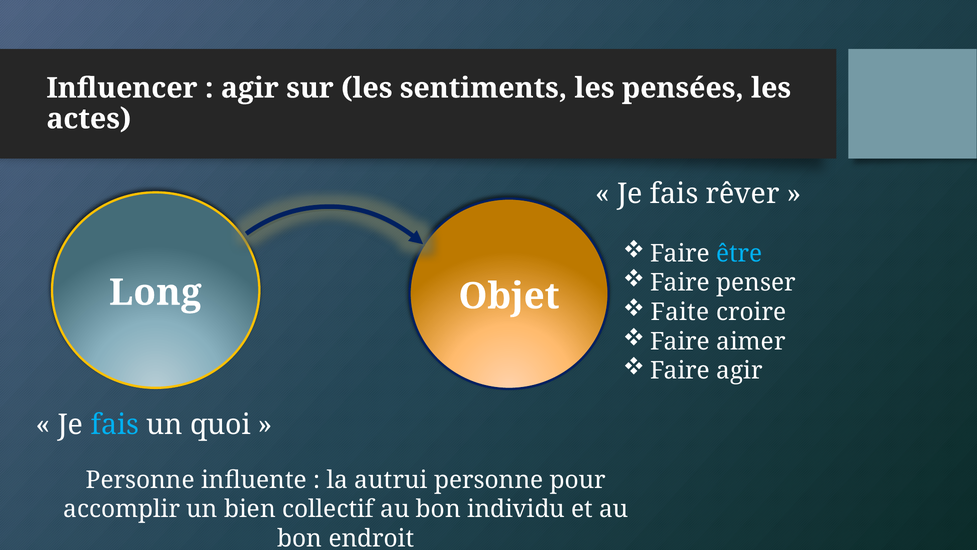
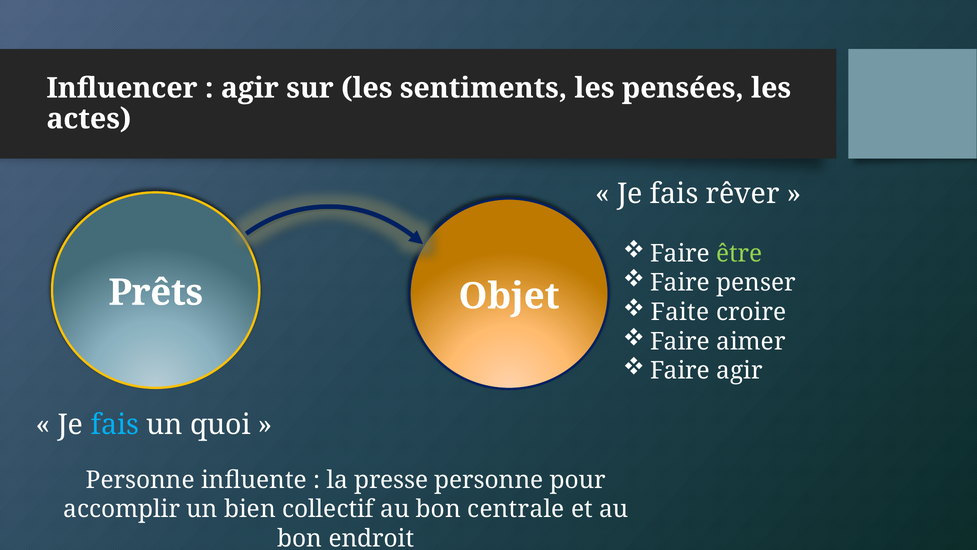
être colour: light blue -> light green (739, 253)
Long: Long -> Prêts (156, 292)
autrui: autrui -> presse (391, 480)
individu: individu -> centrale (516, 509)
